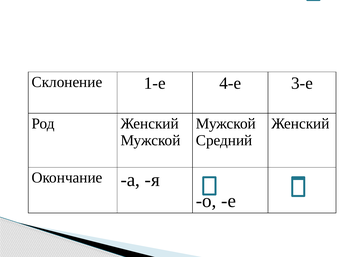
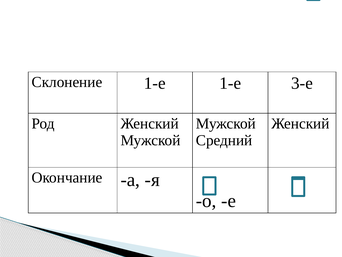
1-е 4-е: 4-е -> 1-е (230, 83)
